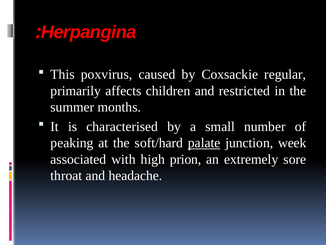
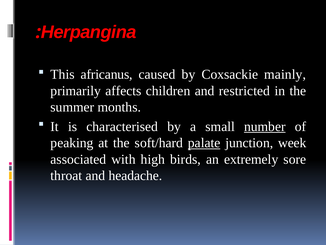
poxvirus: poxvirus -> africanus (107, 74)
regular: regular -> mainly (285, 74)
number underline: none -> present (265, 126)
prion: prion -> birds (185, 159)
